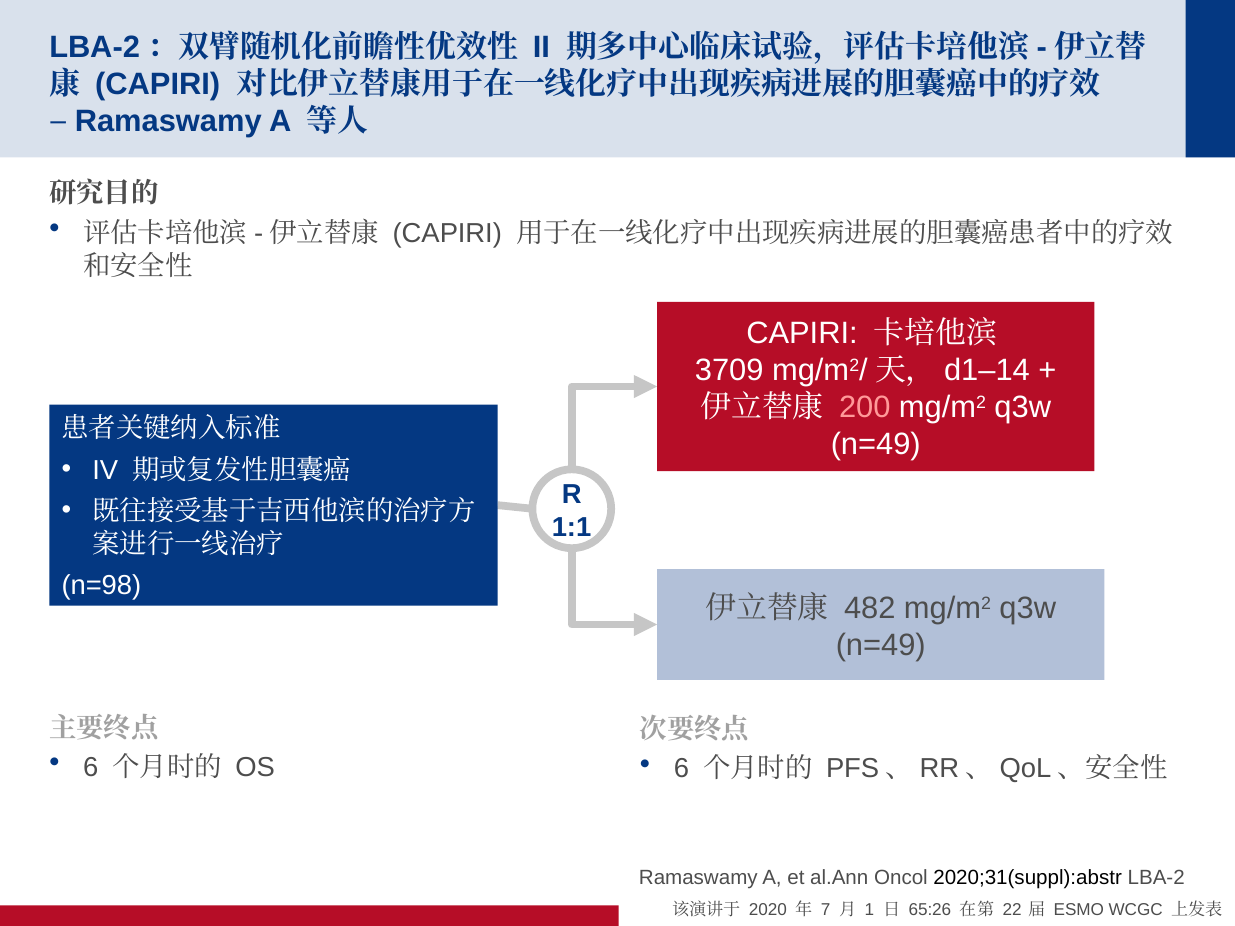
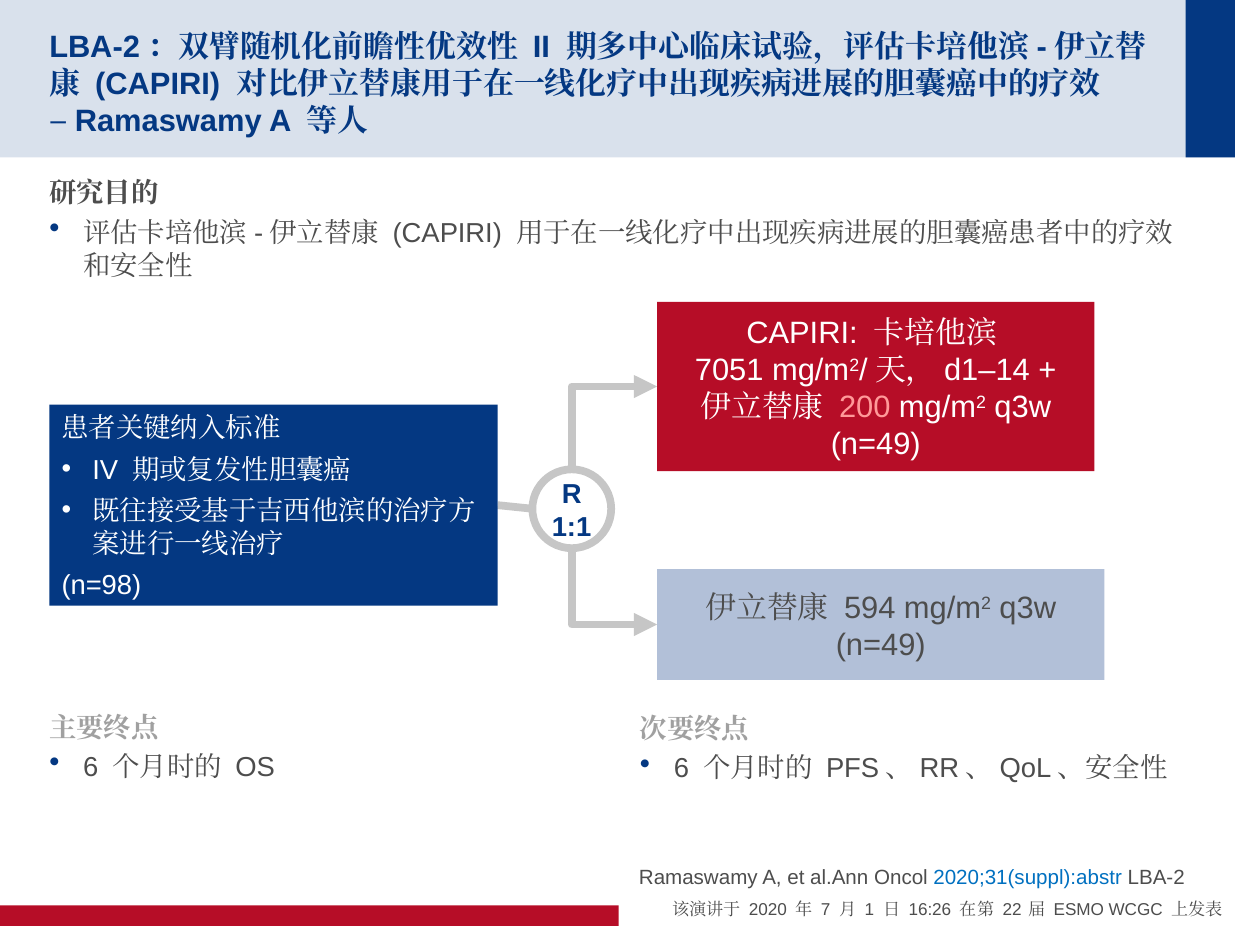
3709: 3709 -> 7051 (729, 370)
482: 482 -> 594 (870, 608)
2020;31(suppl):abstr colour: black -> blue (1028, 878)
65:26: 65:26 -> 16:26 (930, 911)
